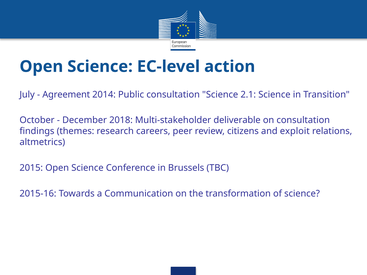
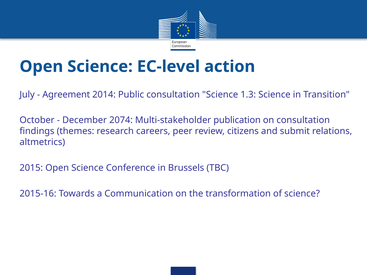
2.1: 2.1 -> 1.3 (248, 95)
2018: 2018 -> 2074 (121, 120)
deliverable: deliverable -> publication (237, 120)
exploit: exploit -> submit (295, 131)
